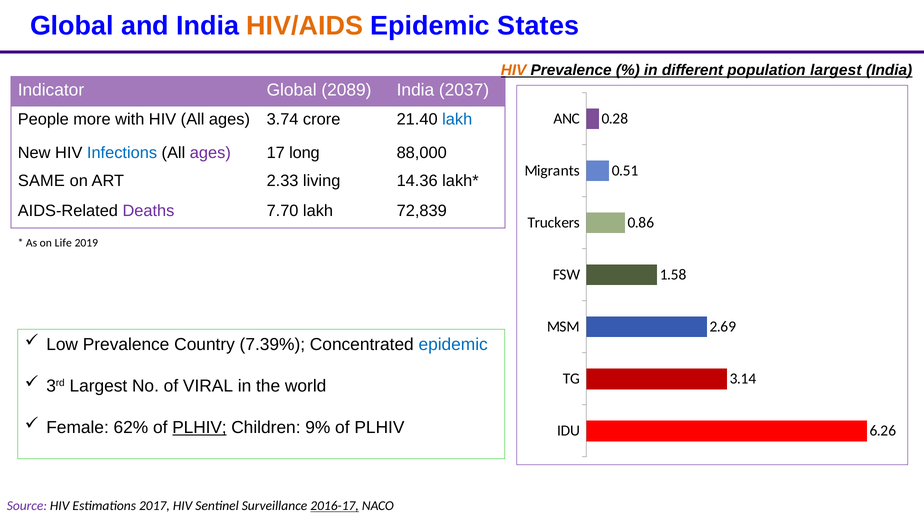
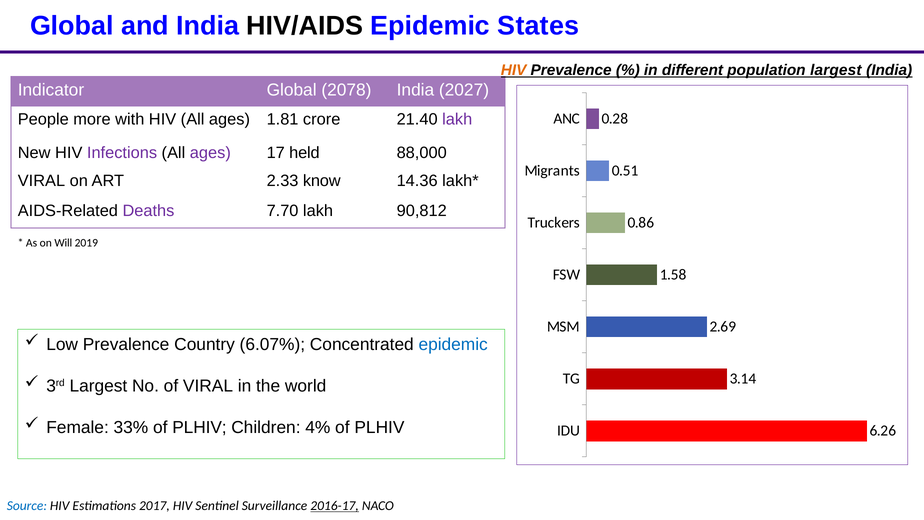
HIV/AIDS colour: orange -> black (305, 26)
2089: 2089 -> 2078 (346, 90)
2037: 2037 -> 2027 (464, 90)
3.74: 3.74 -> 1.81 (283, 119)
lakh colour: blue -> purple (457, 119)
Infections colour: blue -> purple (122, 153)
long: long -> held (304, 153)
SAME: SAME -> VIRAL (41, 181)
living: living -> know (322, 181)
72,839: 72,839 -> 90,812 (422, 211)
Life: Life -> Will (63, 243)
7.39%: 7.39% -> 6.07% (272, 344)
62%: 62% -> 33% (131, 427)
PLHIV underline: present -> none (199, 427)
9%: 9% -> 4% (318, 427)
Source colour: purple -> blue (27, 506)
